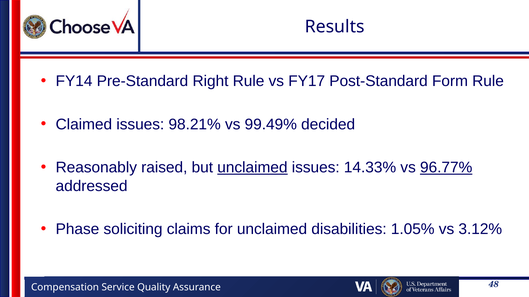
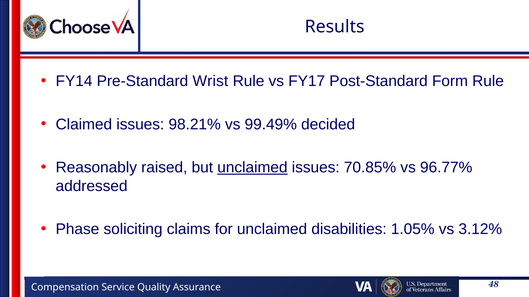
Right: Right -> Wrist (210, 81)
14.33%: 14.33% -> 70.85% (370, 168)
96.77% underline: present -> none (446, 168)
